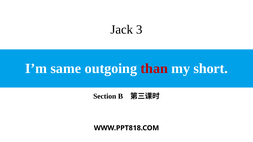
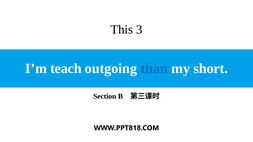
Jack: Jack -> This (122, 30)
same: same -> teach (66, 69)
than colour: red -> blue (154, 69)
